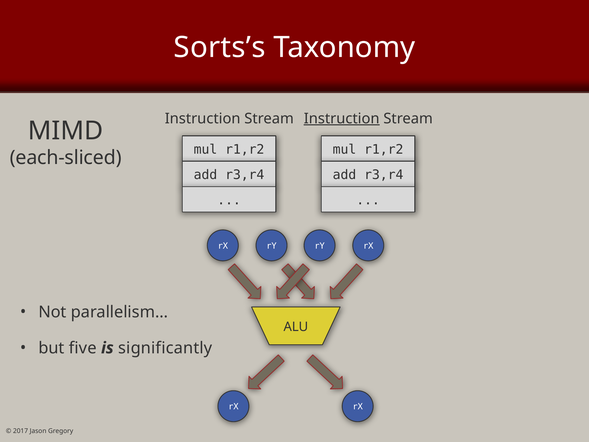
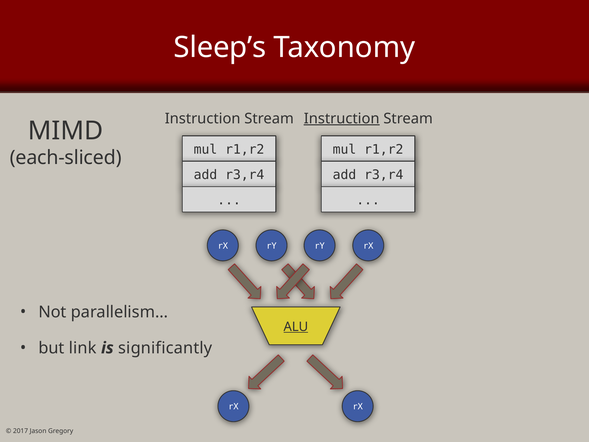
Sorts’s: Sorts’s -> Sleep’s (220, 47)
ALU underline: none -> present (296, 327)
five: five -> link (83, 348)
